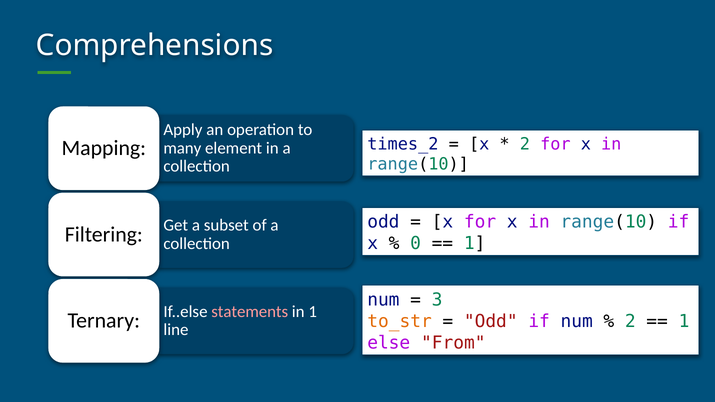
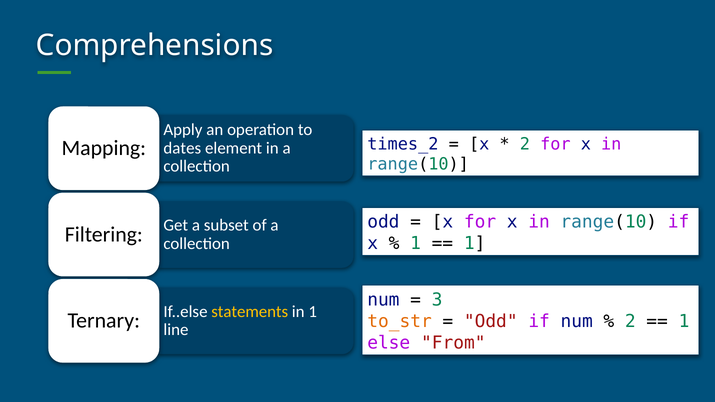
many: many -> dates (182, 148)
0: 0 -> 1 (416, 244)
statements colour: pink -> yellow (250, 312)
